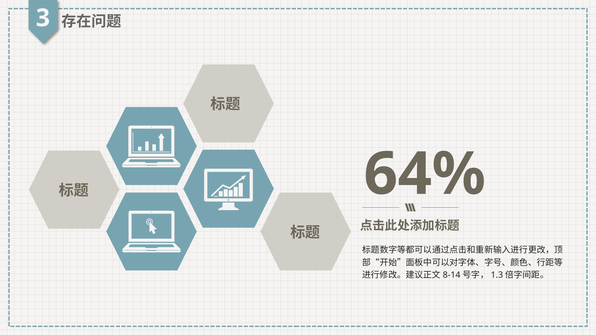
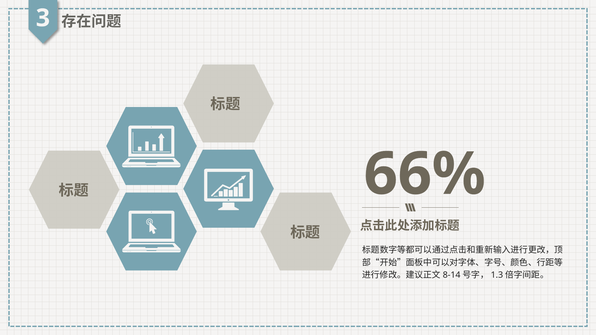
64%: 64% -> 66% (425, 174)
